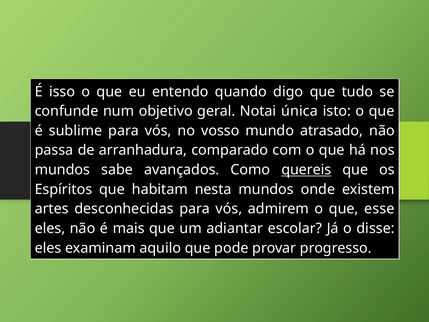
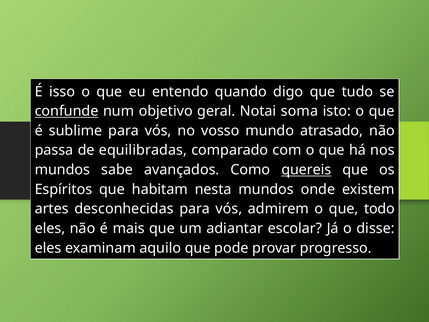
confunde underline: none -> present (67, 111)
única: única -> soma (300, 111)
arranhadura: arranhadura -> equilibradas (143, 150)
esse: esse -> todo (379, 209)
